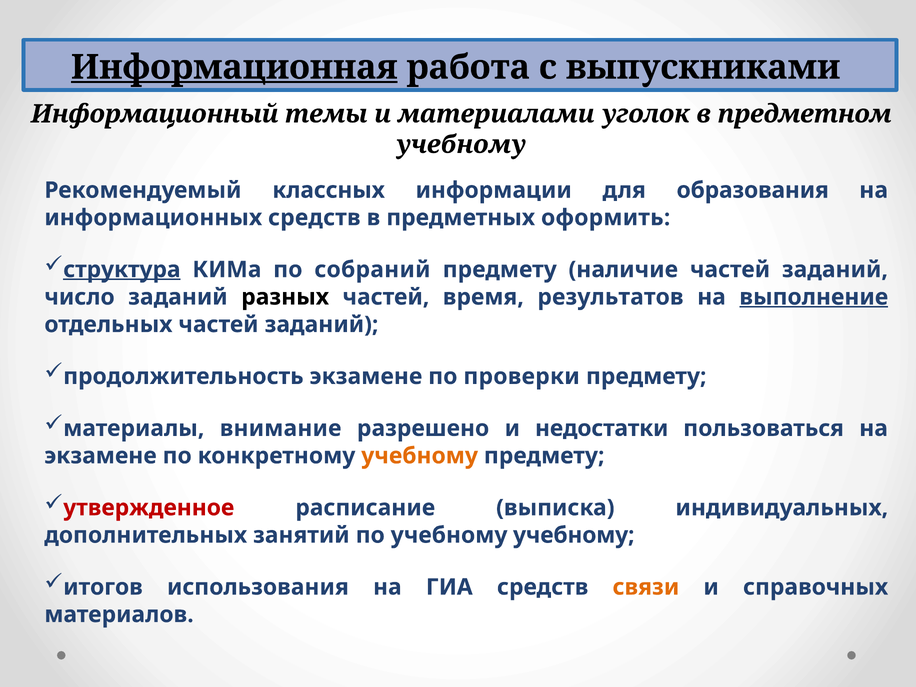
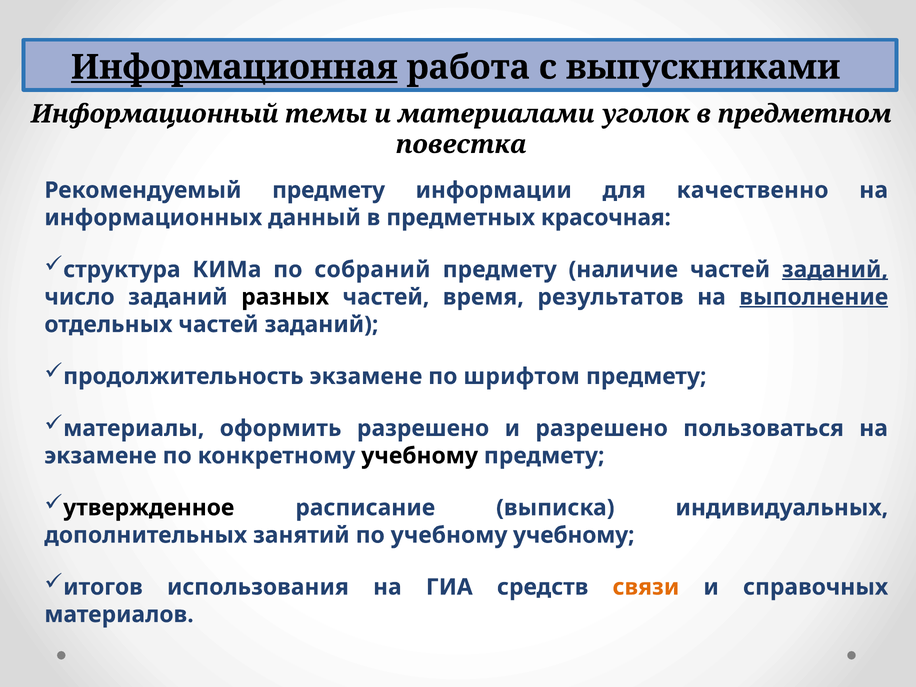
учебному: учебному -> повестка (461, 145)
Рекомендуемый классных: классных -> предмету (329, 190)
образования: образования -> качественно (753, 190)
информационных средств: средств -> данный (314, 218)
оформить: оформить -> красочная (606, 218)
структура underline: present -> none (122, 270)
заданий underline: none -> present (835, 270)
проверки: проверки -> шрифтом (522, 376)
внимание: внимание -> оформить (281, 428)
и недостатки: недостатки -> разрешено (602, 428)
учебному colour: orange -> black (420, 456)
утвержденное colour: red -> black (149, 508)
